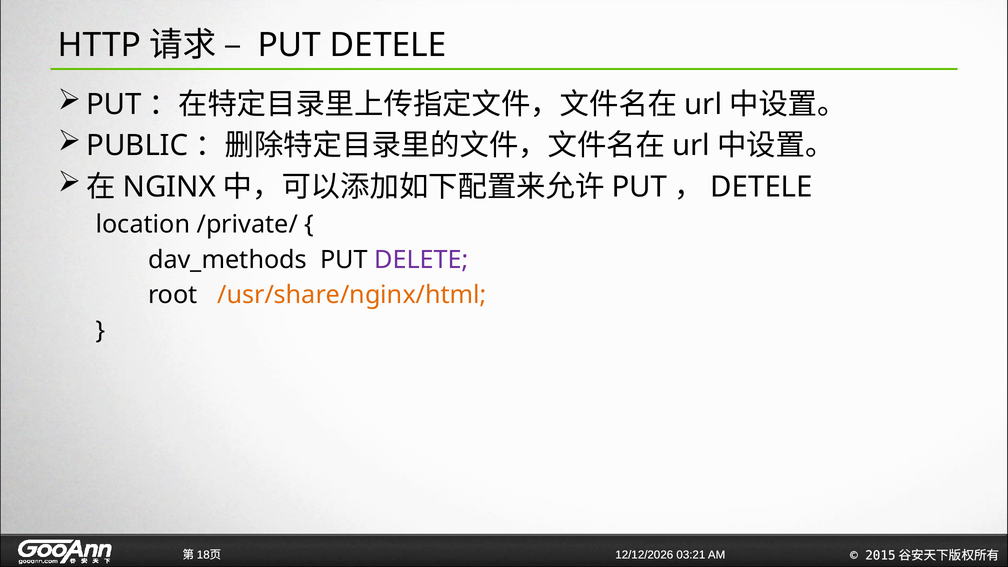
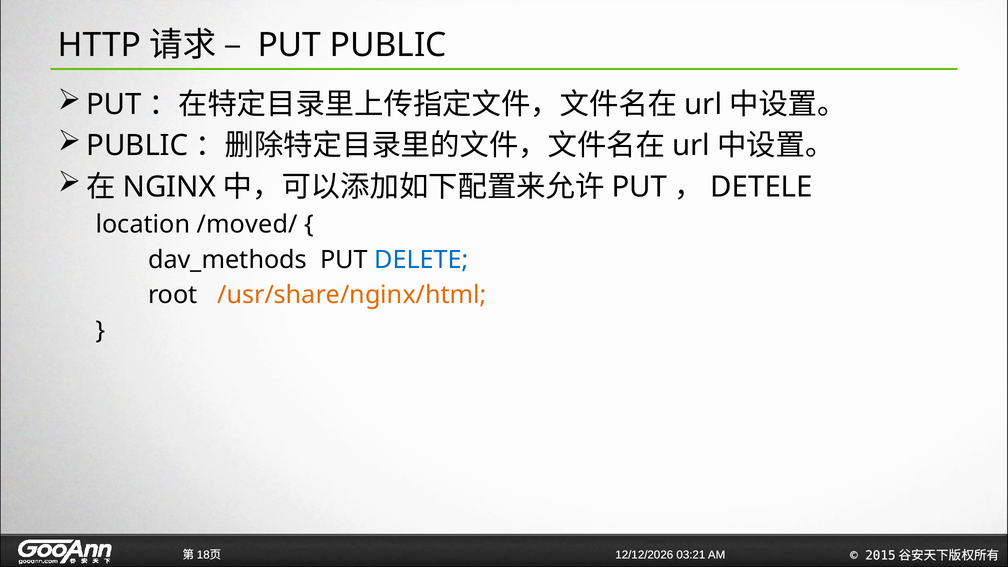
PUT DETELE: DETELE -> PUBLIC (388, 45)
/private/: /private/ -> /moved/ (247, 224)
DELETE colour: purple -> blue (422, 260)
